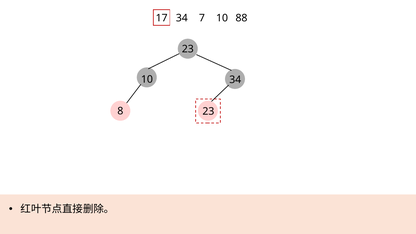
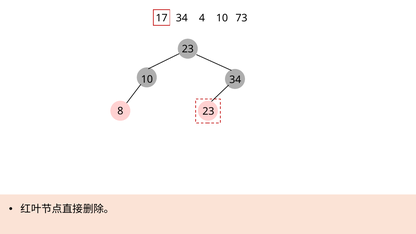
7: 7 -> 4 (202, 18)
88: 88 -> 73 (241, 18)
